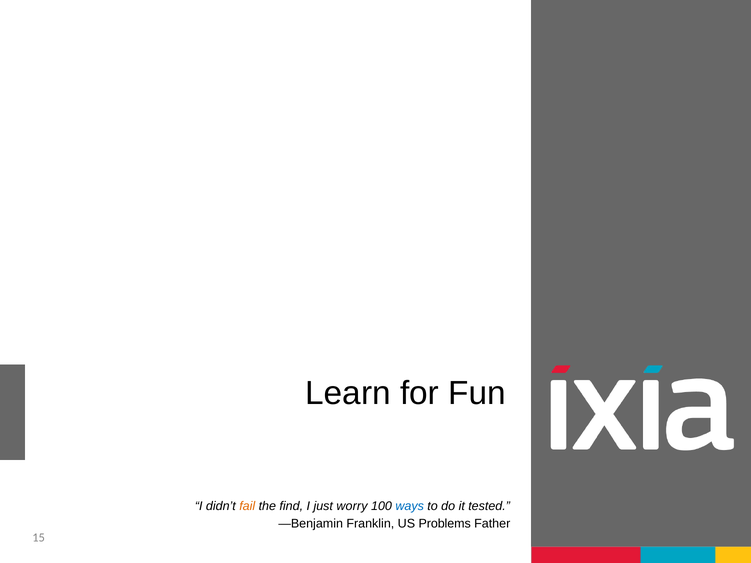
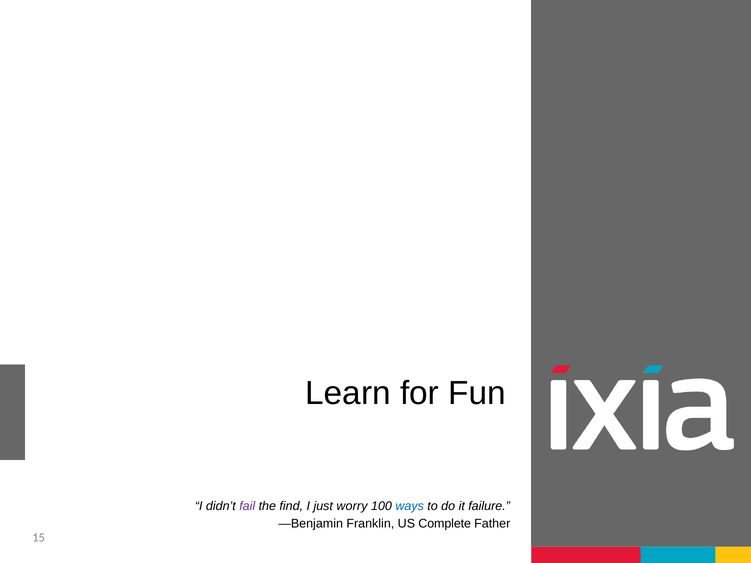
fail colour: orange -> purple (247, 506)
tested: tested -> failure (489, 506)
Problems: Problems -> Complete (445, 524)
